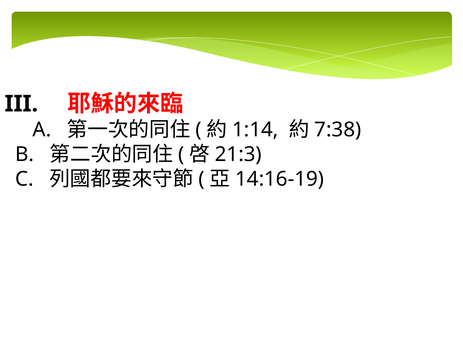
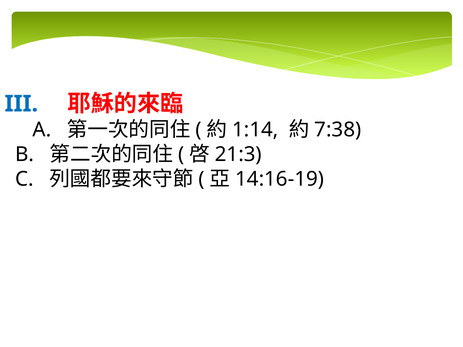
III colour: black -> blue (21, 104)
